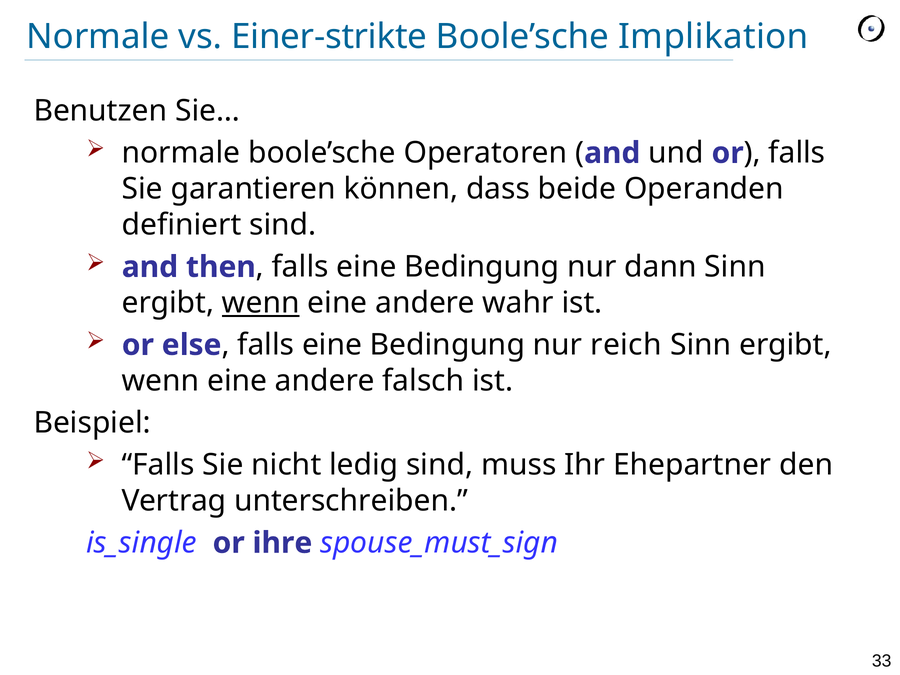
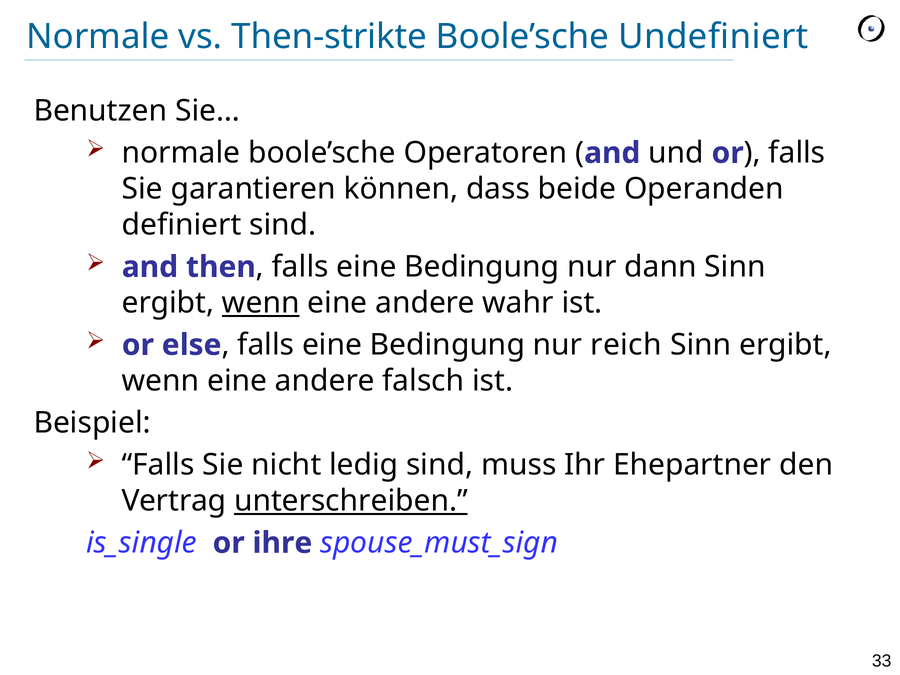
Einer-strikte: Einer-strikte -> Then-strikte (329, 37)
Implikation: Implikation -> Undefiniert (713, 37)
unterschreiben underline: none -> present (351, 501)
